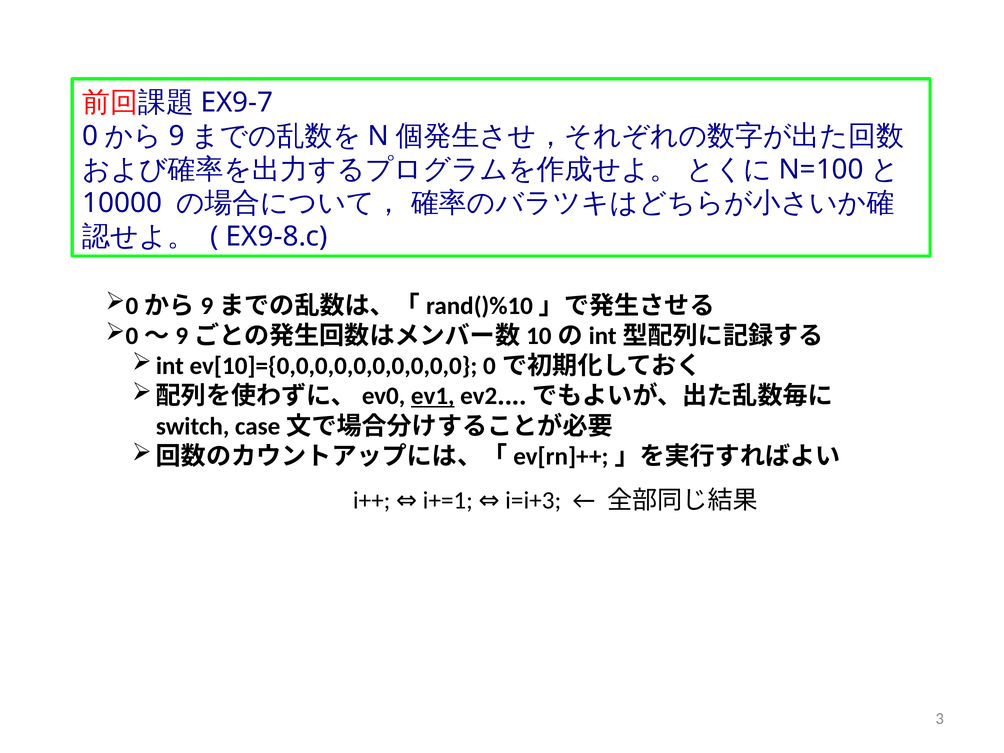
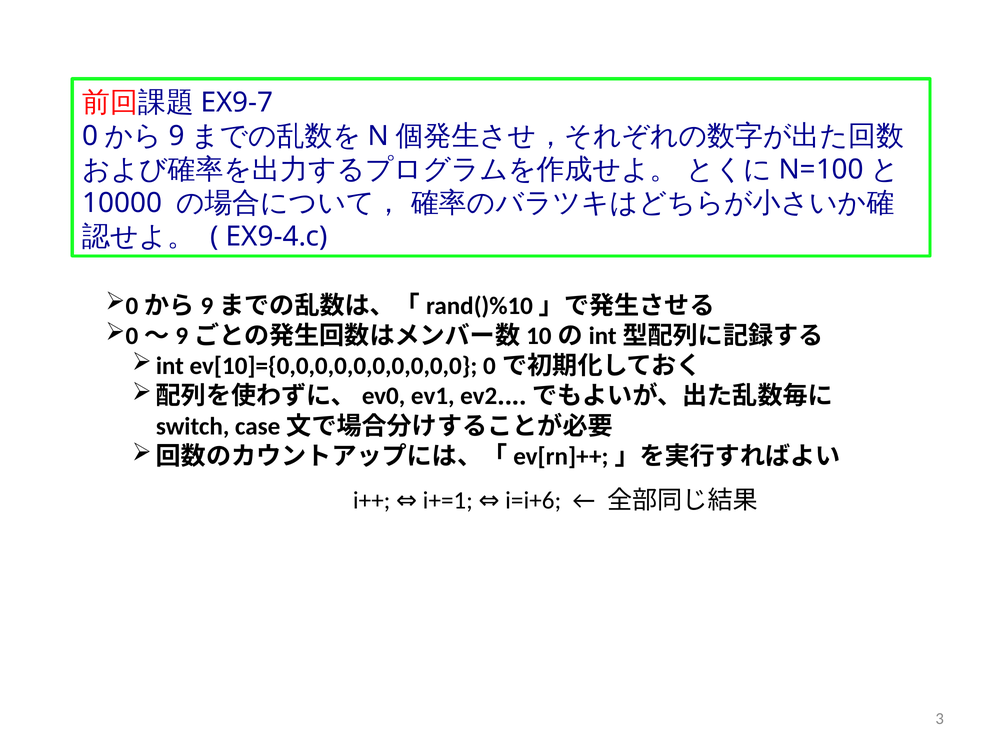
EX9-8.c: EX9-8.c -> EX9-4.c (277, 236)
ev1 underline: present -> none (433, 396)
i=i+3: i=i+3 -> i=i+6 (533, 500)
